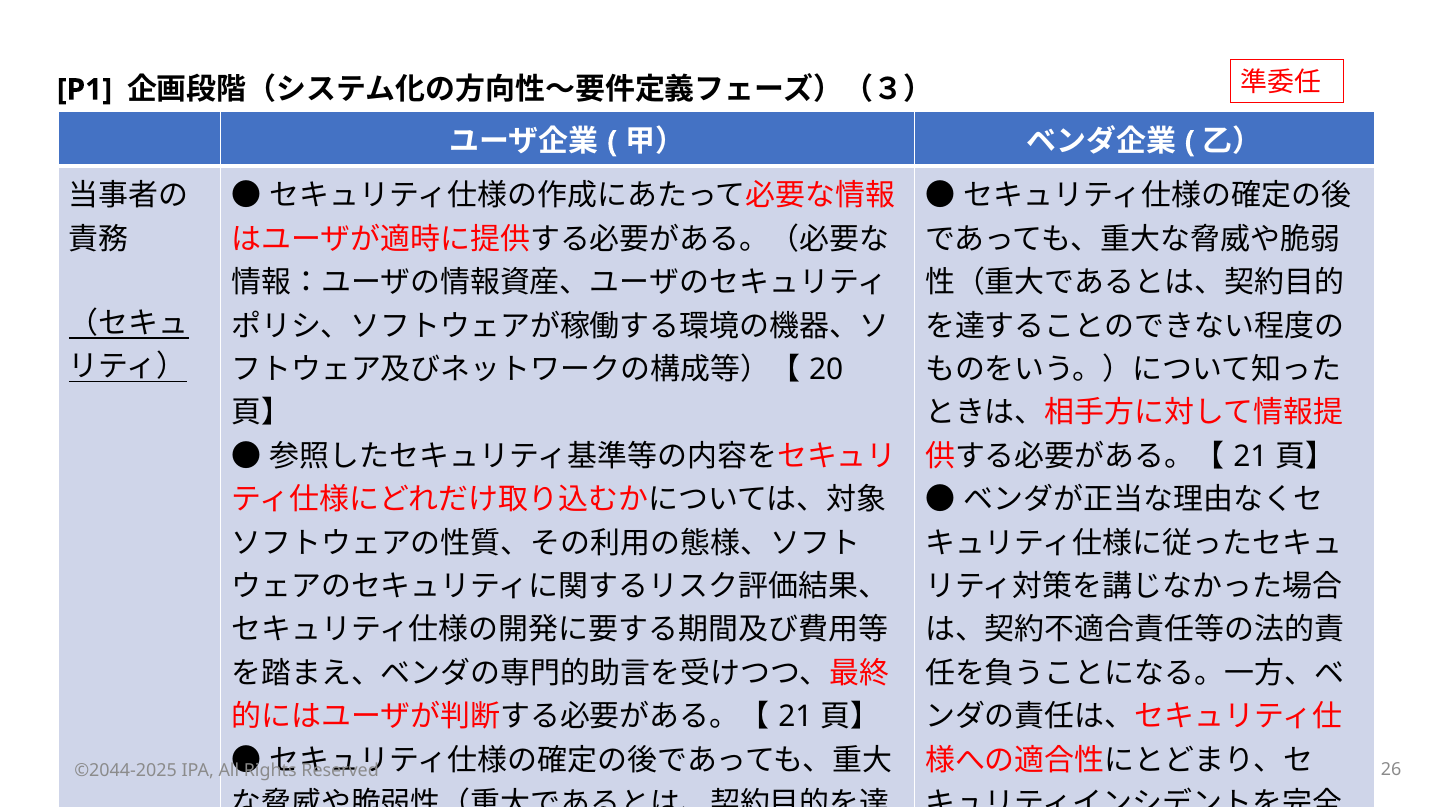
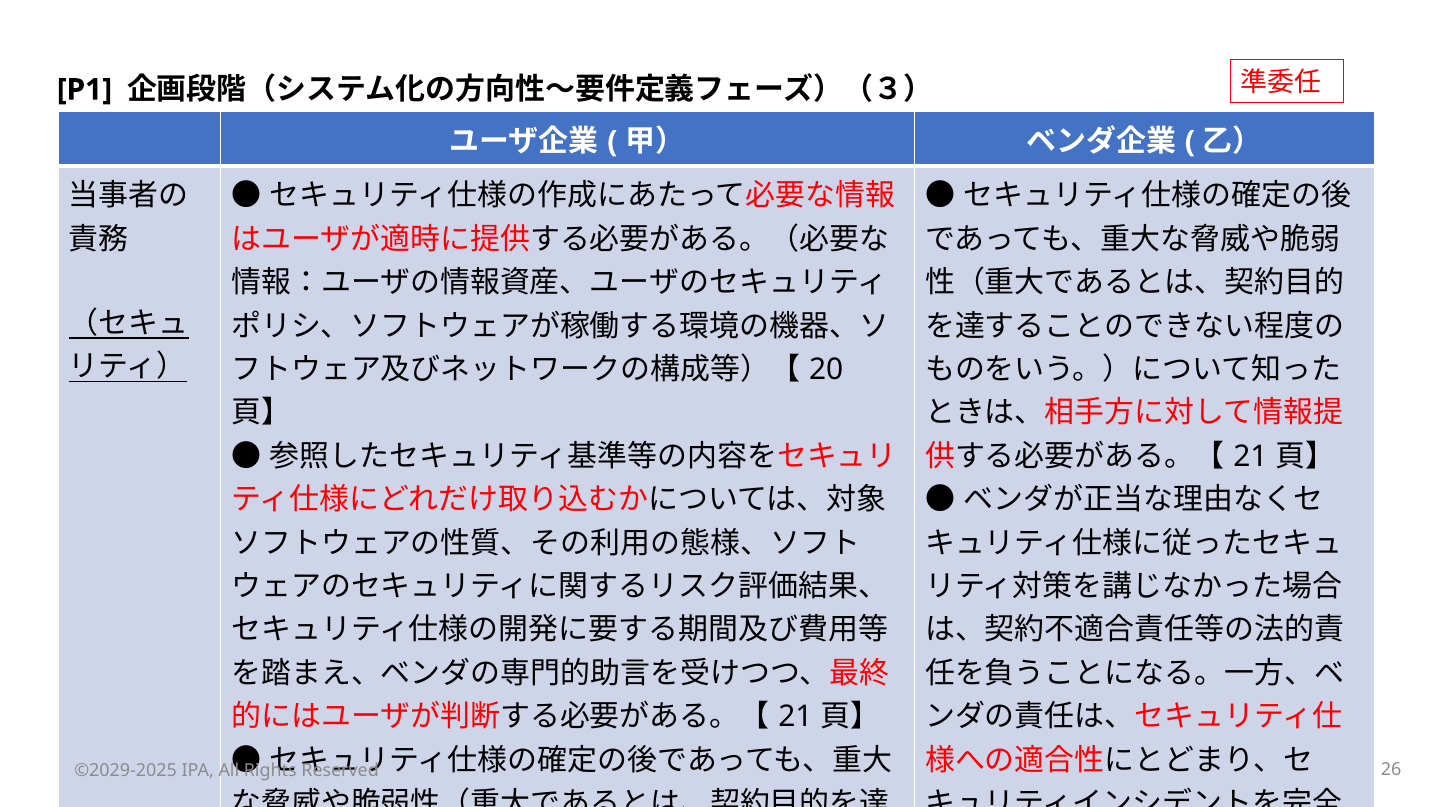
©2044-2025: ©2044-2025 -> ©2029-2025 (126, 771)
